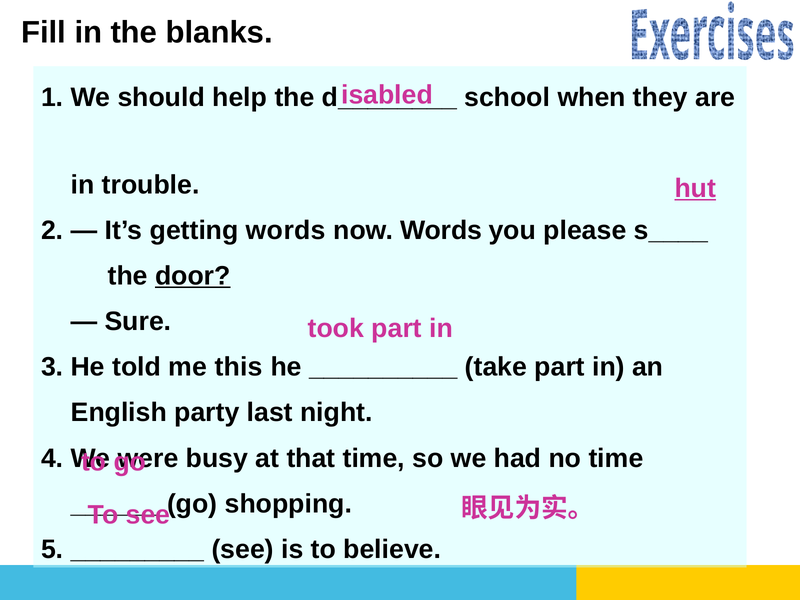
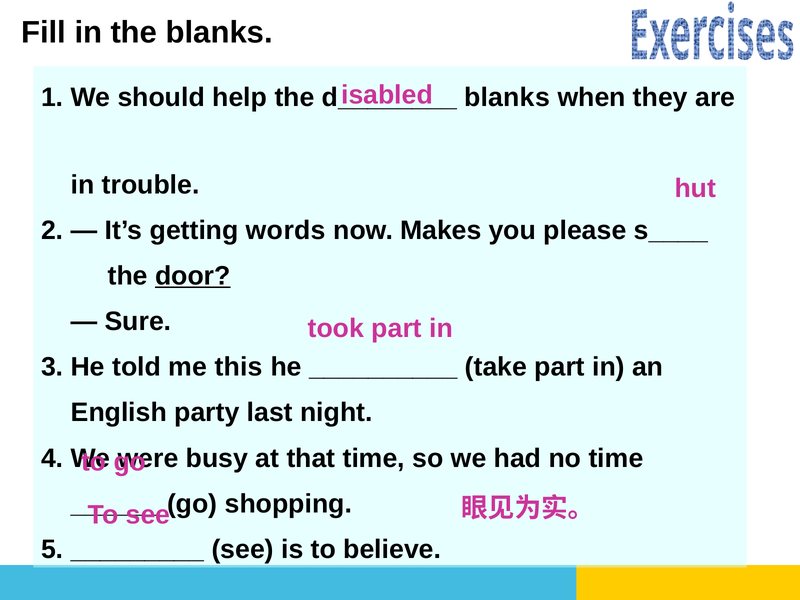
school: school -> blanks (507, 98)
hut underline: present -> none (695, 188)
now Words: Words -> Makes (441, 230)
